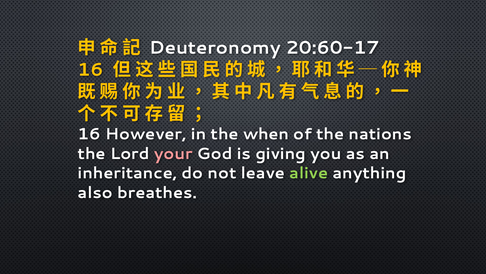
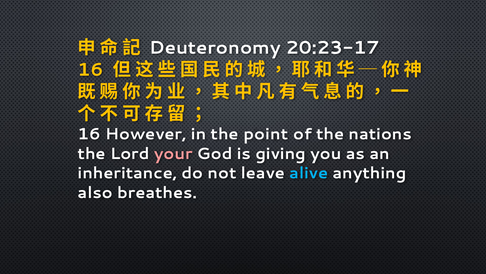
20:60-17: 20:60-17 -> 20:23-17 (333, 48)
when: when -> point (266, 134)
alive colour: light green -> light blue (309, 173)
